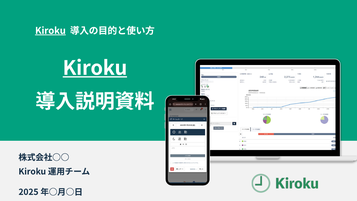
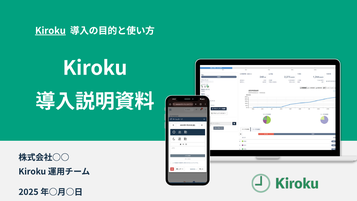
Kiroku underline: present -> none (95, 68)
